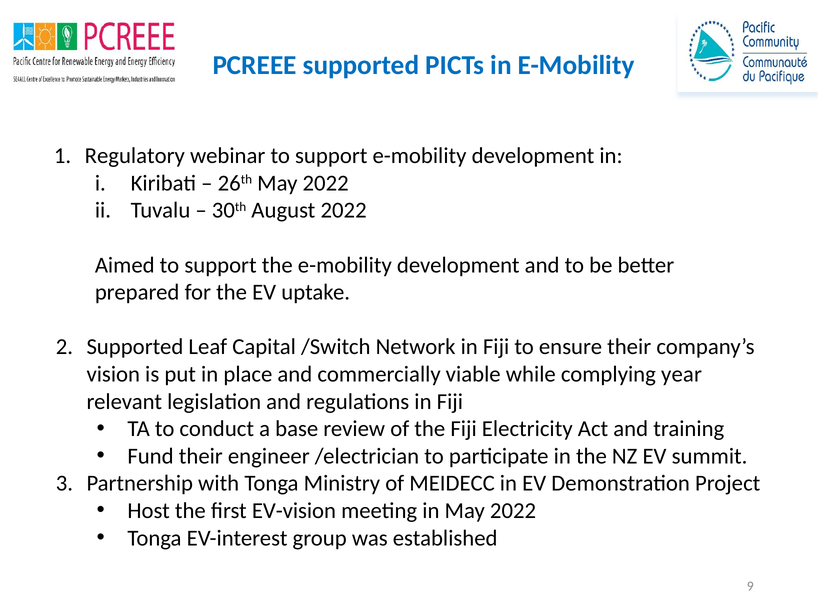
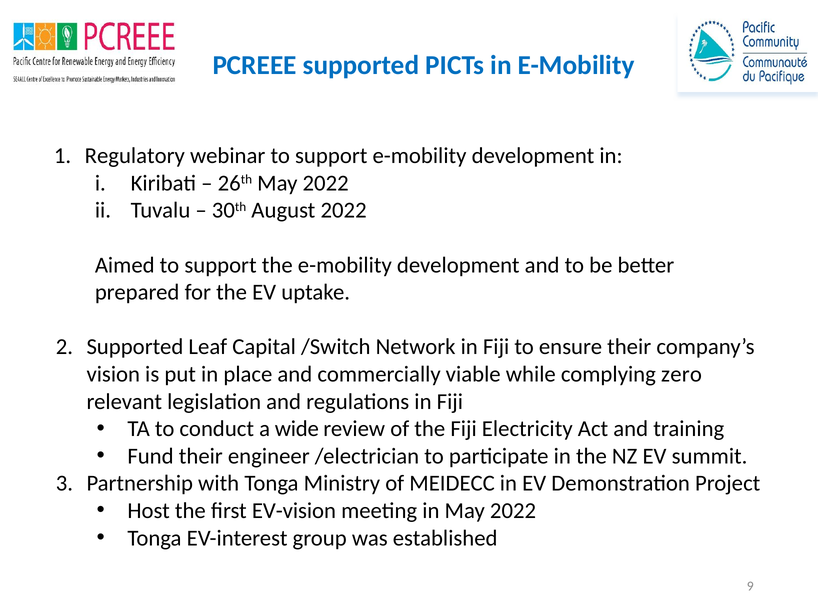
year: year -> zero (681, 374)
base: base -> wide (297, 428)
